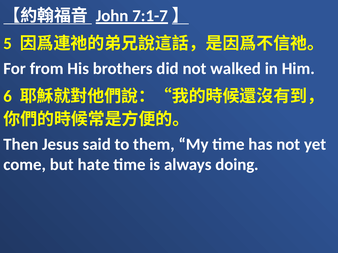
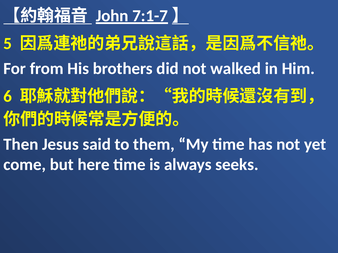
hate: hate -> here (94, 165)
doing: doing -> seeks (237, 165)
